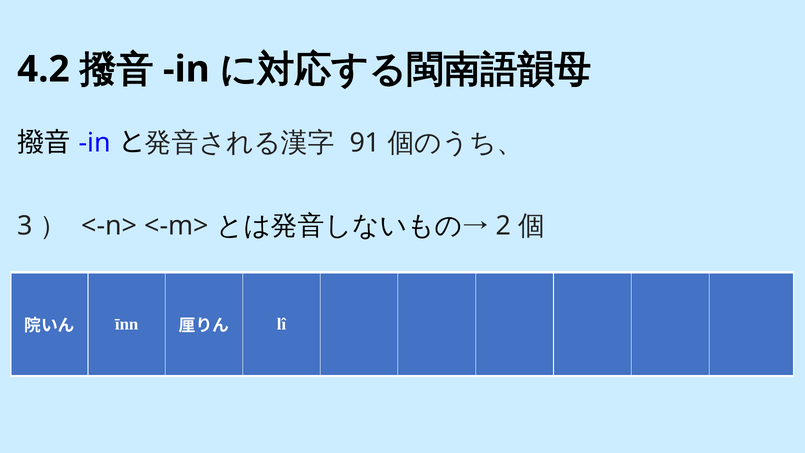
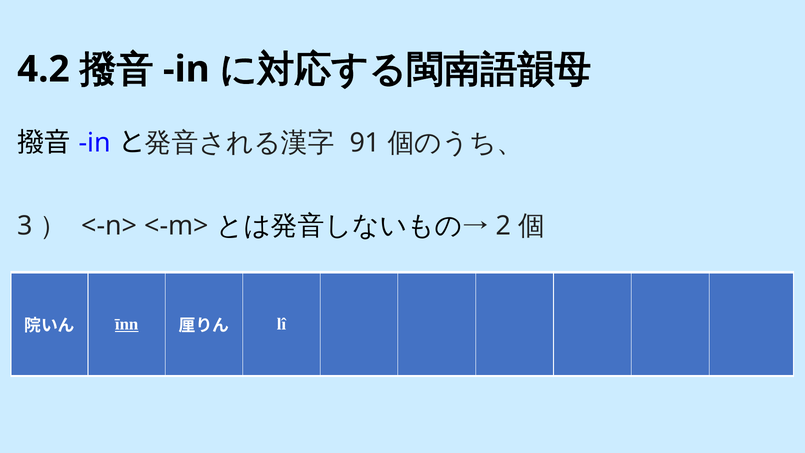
īnn underline: none -> present (127, 324)
